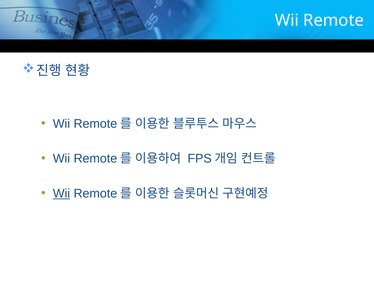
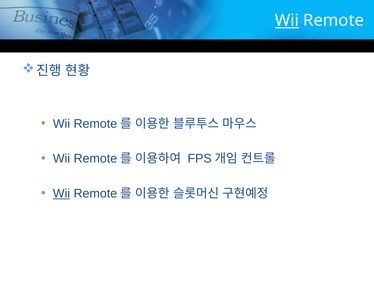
Wii underline: none -> present (287, 20)
